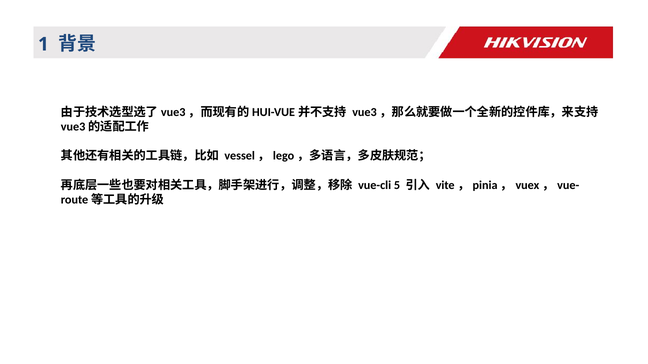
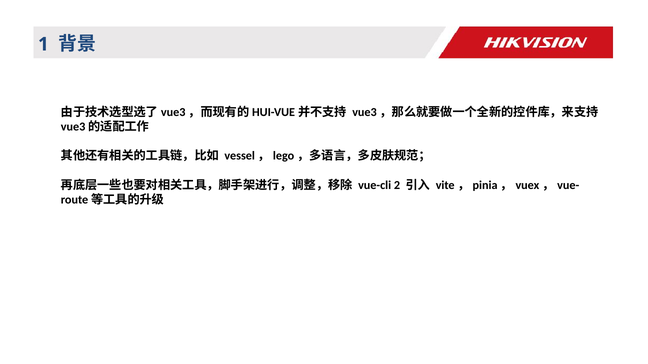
5: 5 -> 2 (397, 185)
